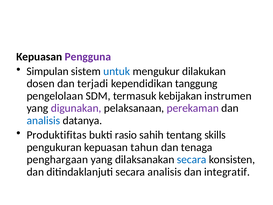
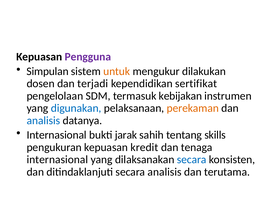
untuk colour: blue -> orange (117, 71)
tanggung: tanggung -> sertifikat (196, 84)
digunakan colour: purple -> blue (76, 108)
perekaman colour: purple -> orange (193, 108)
Produktifitas: Produktifitas -> Internasional (57, 135)
rasio: rasio -> jarak (126, 135)
tahun: tahun -> kredit (144, 147)
penghargaan: penghargaan -> internasional (57, 159)
integratif: integratif -> terutama (227, 172)
